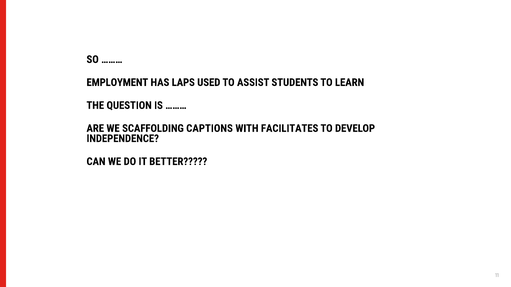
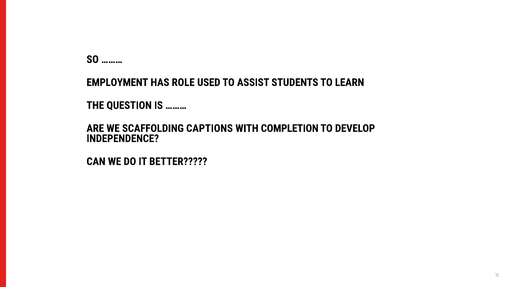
LAPS: LAPS -> ROLE (183, 83)
FACILITATES: FACILITATES -> COMPLETION (290, 129)
